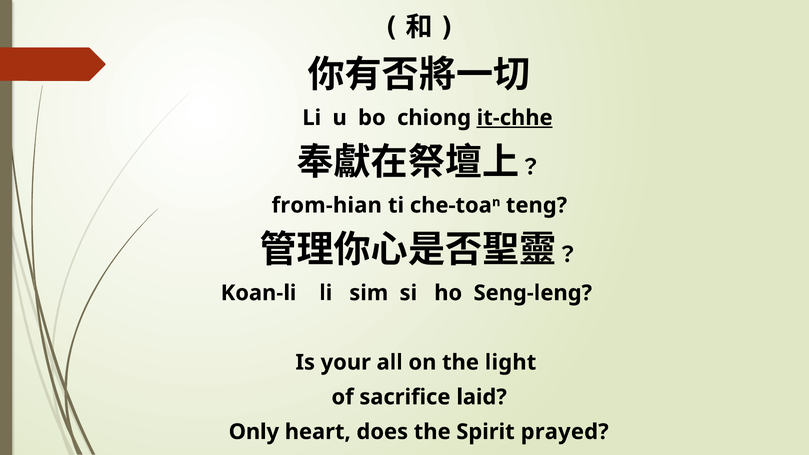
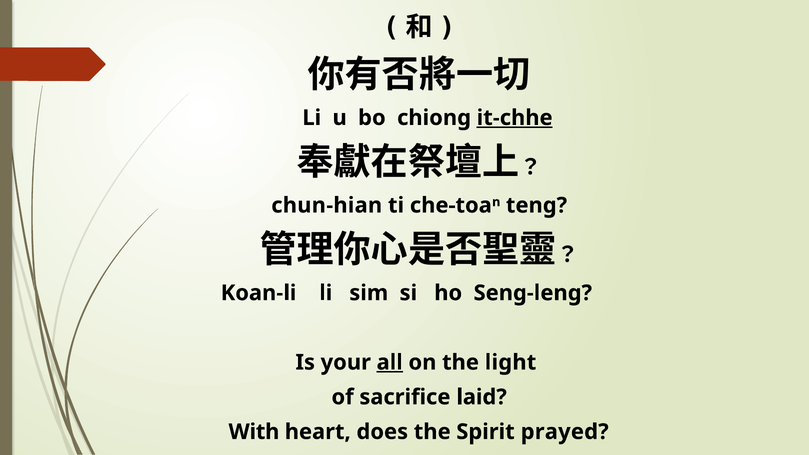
from-hian: from-hian -> chun-hian (327, 205)
all underline: none -> present (390, 362)
Only: Only -> With (254, 432)
